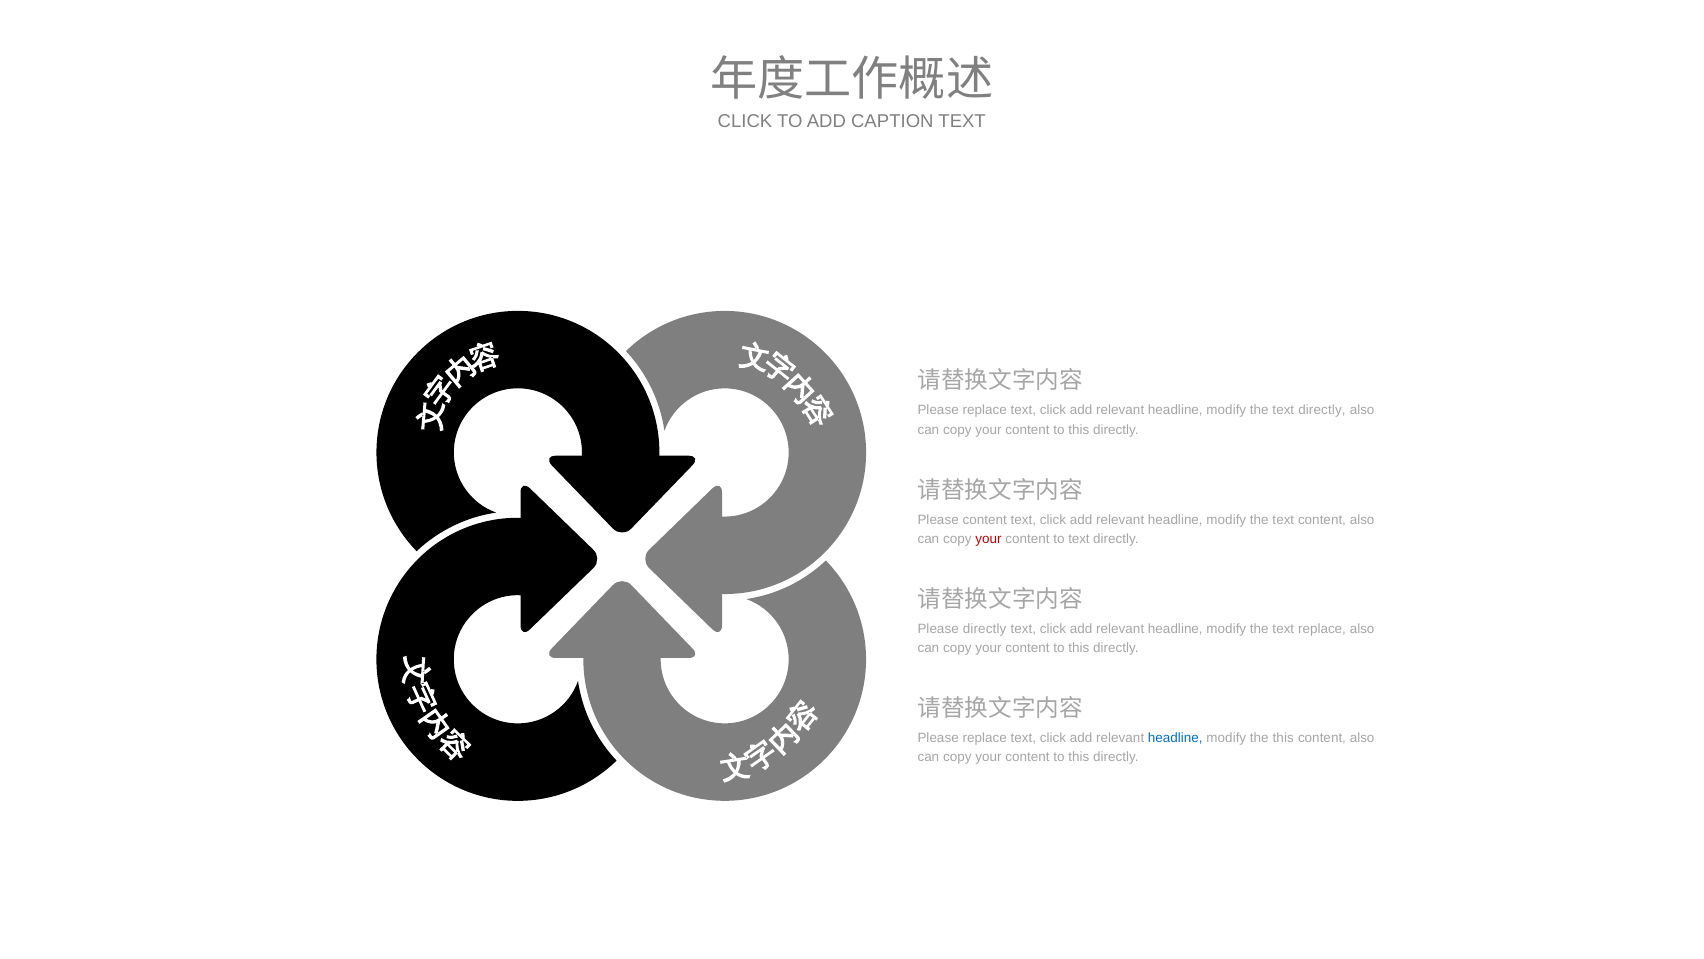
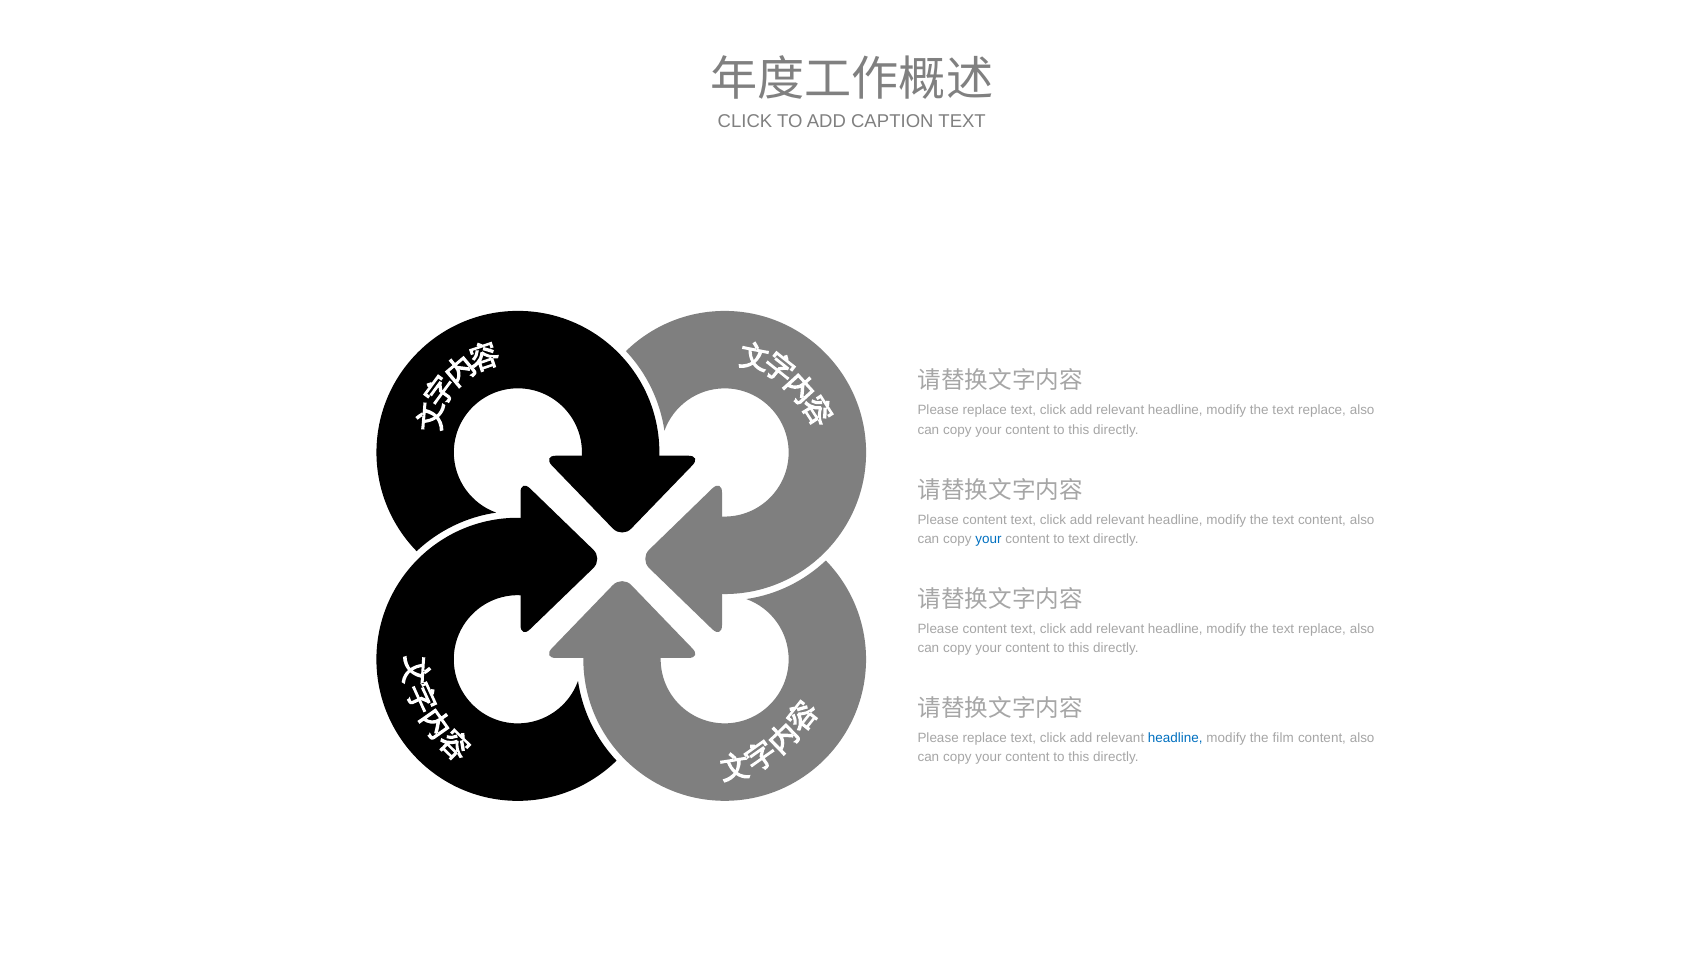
directly: directly -> replace (1322, 410)
your colour: red -> blue (988, 539)
directly: directly -> content (985, 628)
the this: this -> film (1283, 738)
